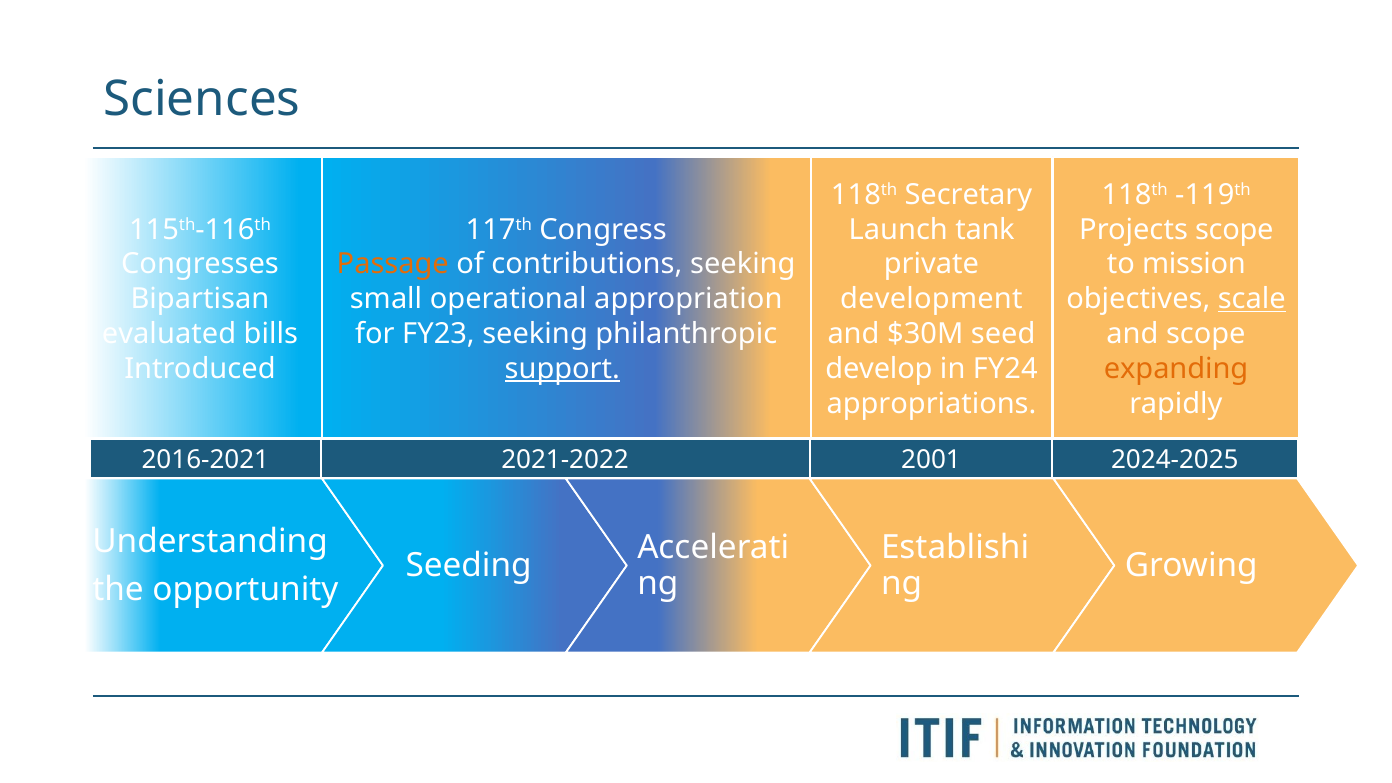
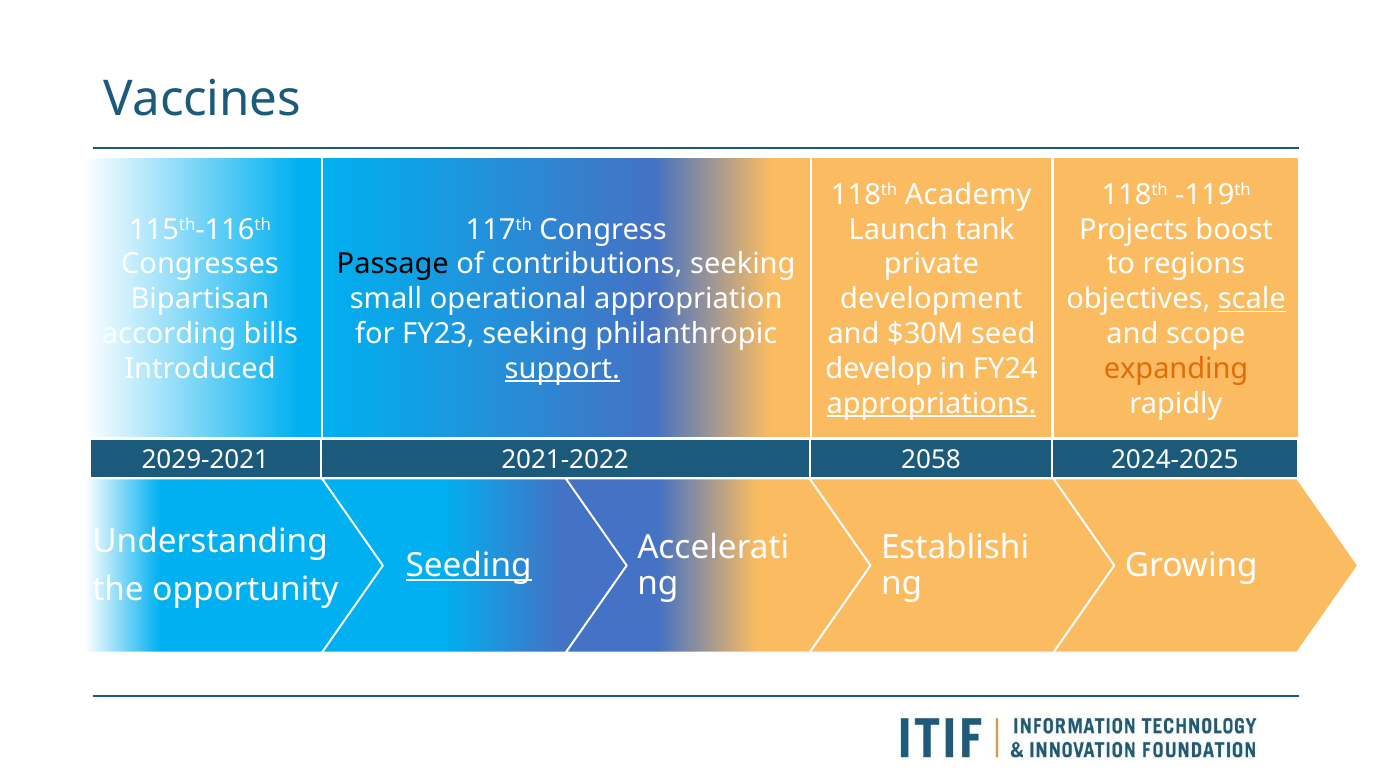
Sciences: Sciences -> Vaccines (202, 99)
Secretary: Secretary -> Academy (968, 195)
Projects scope: scope -> boost (1234, 229)
Passage colour: orange -> black (393, 264)
mission: mission -> regions (1194, 264)
evaluated: evaluated -> according (169, 334)
appropriations underline: none -> present (931, 404)
2016-2021: 2016-2021 -> 2029-2021 (205, 460)
2001: 2001 -> 2058 (931, 460)
Seeding underline: none -> present (469, 565)
